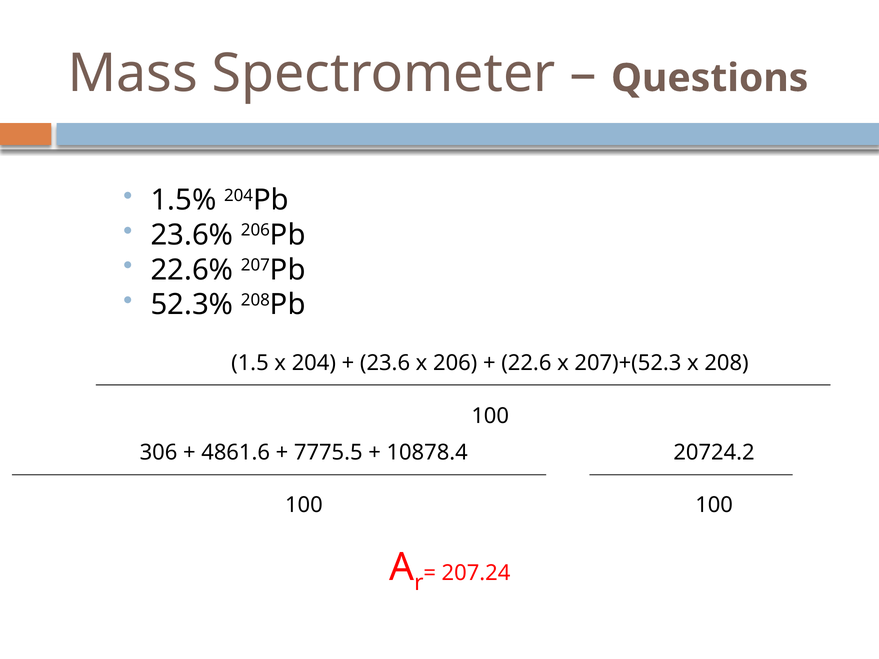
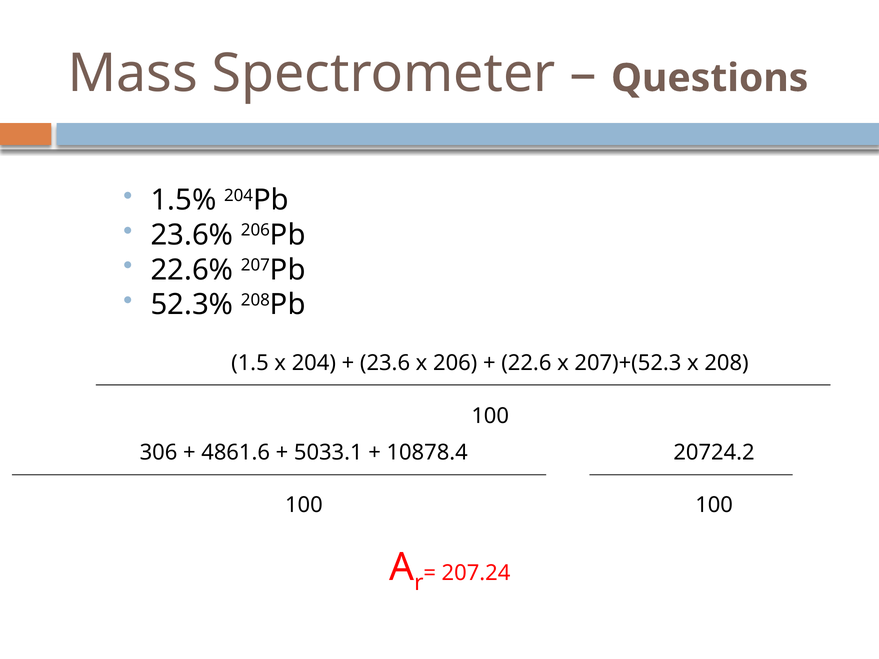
7775.5: 7775.5 -> 5033.1 (328, 452)
